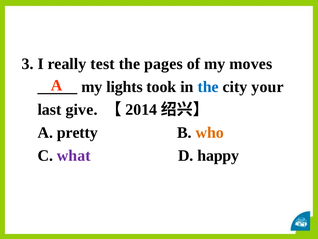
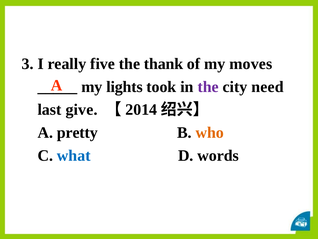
test: test -> five (103, 64)
pages: pages -> thank (164, 64)
the colour: blue -> purple (208, 87)
your: your -> need (268, 87)
what colour: purple -> blue (74, 155)
happy: happy -> words (218, 155)
